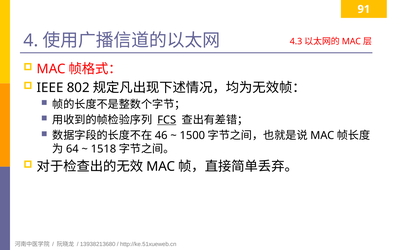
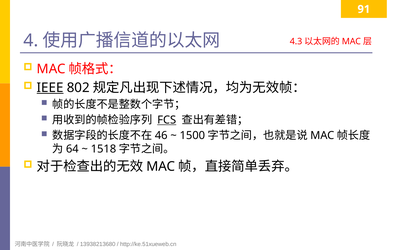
IEEE underline: none -> present (50, 87)
